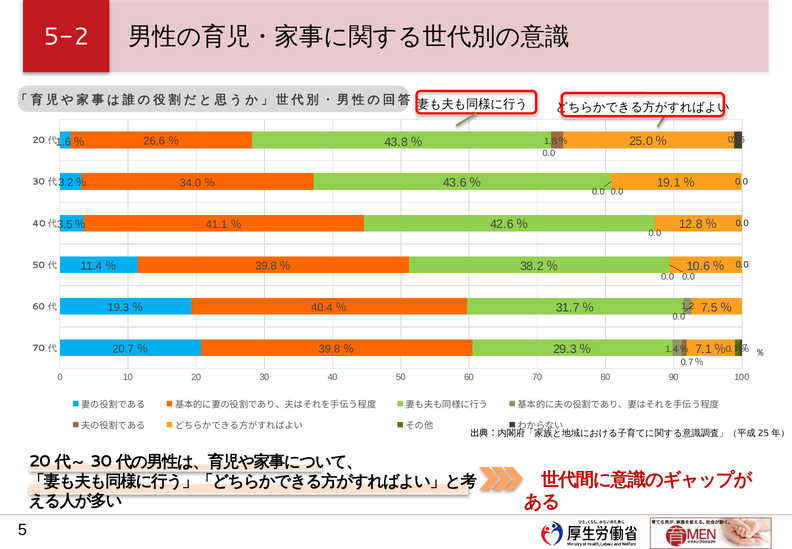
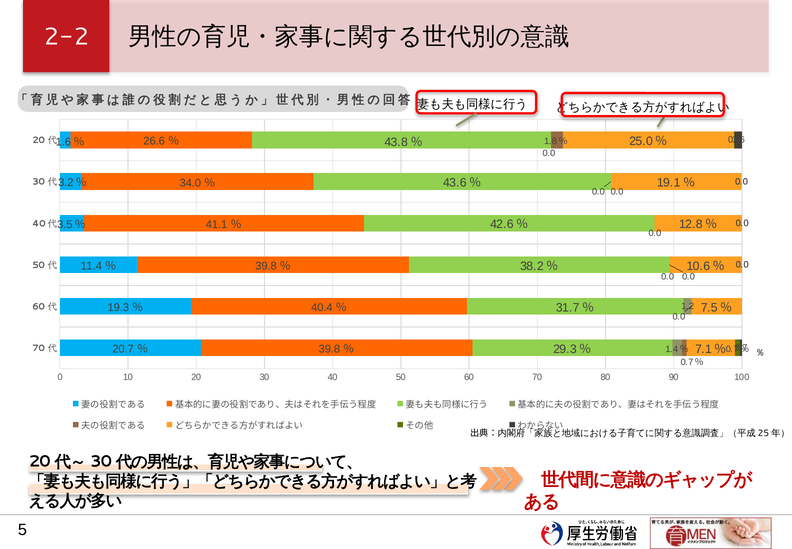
5-2: 5-2 -> 2-2 (66, 37)
